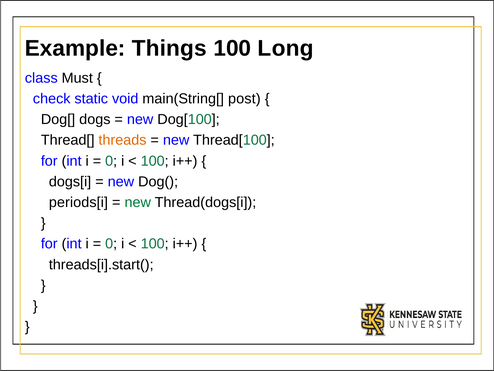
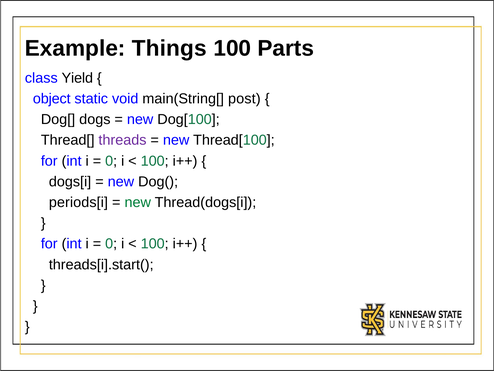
Long: Long -> Parts (286, 48)
Must: Must -> Yield (77, 78)
check: check -> object (52, 99)
threads colour: orange -> purple (122, 140)
